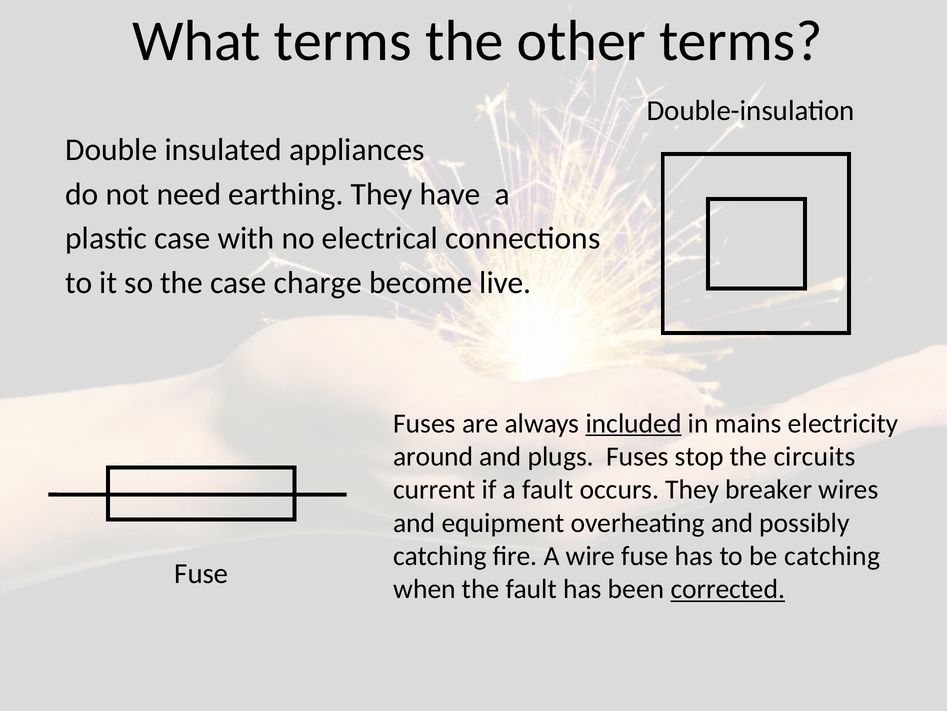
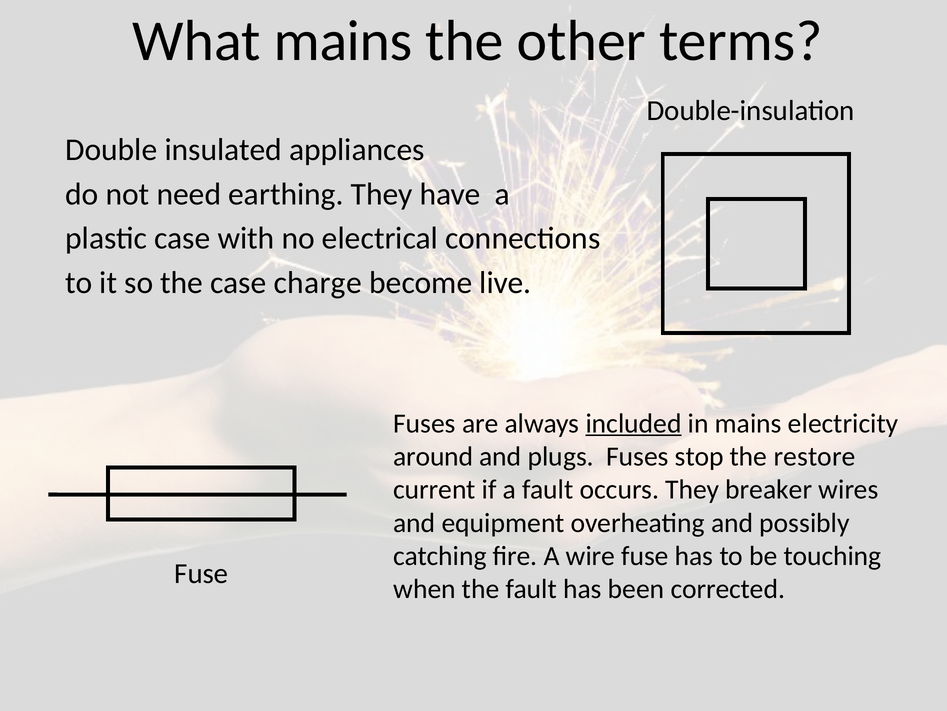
What terms: terms -> mains (343, 41)
circuits: circuits -> restore (815, 456)
be catching: catching -> touching (832, 556)
corrected underline: present -> none (728, 589)
